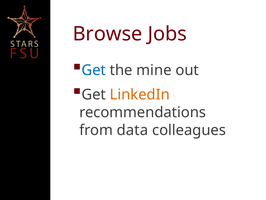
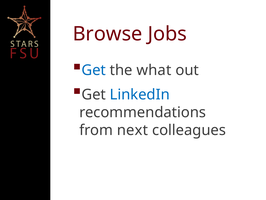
mine: mine -> what (154, 70)
LinkedIn colour: orange -> blue (140, 94)
data: data -> next (132, 130)
